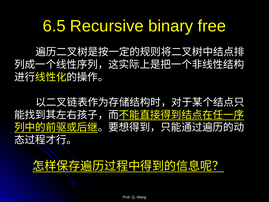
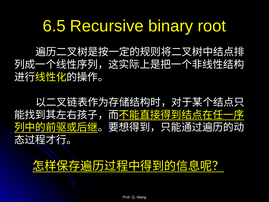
free: free -> root (212, 26)
